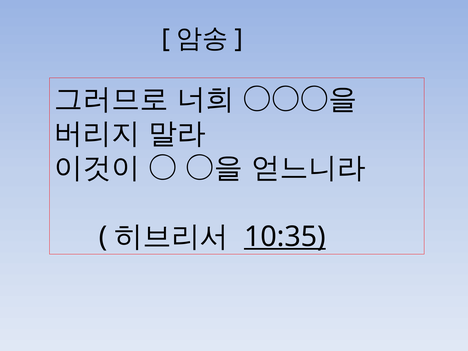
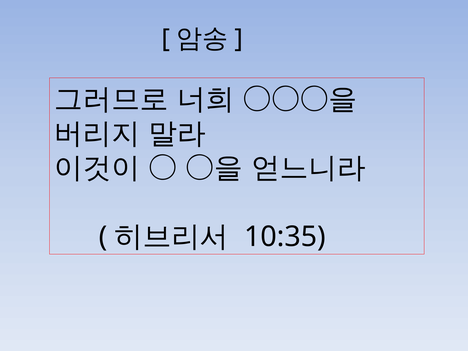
10:35 underline: present -> none (285, 237)
